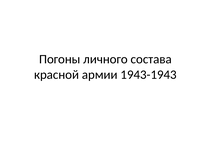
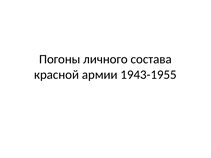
1943-1943: 1943-1943 -> 1943-1955 (149, 75)
